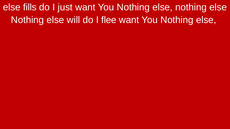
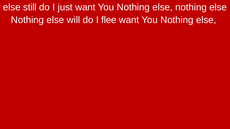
fills: fills -> still (30, 7)
